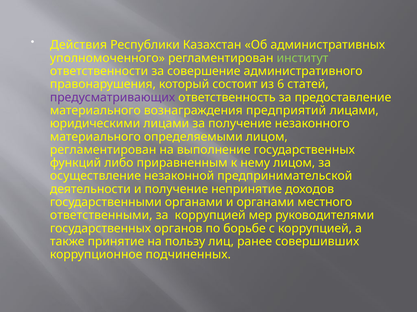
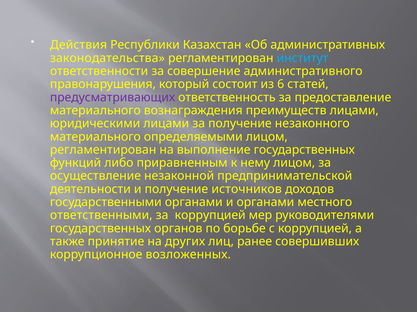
уполномоченного: уполномоченного -> законодательства (107, 58)
институт colour: light green -> light blue (302, 58)
предприятий: предприятий -> преимуществ (286, 111)
непринятие: непринятие -> источников (247, 190)
пользу: пользу -> других (185, 242)
подчиненных: подчиненных -> возложенных (188, 255)
